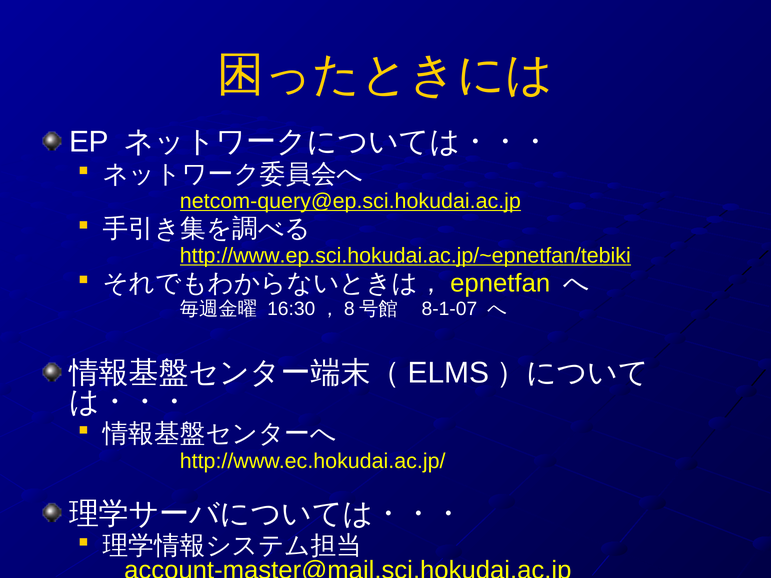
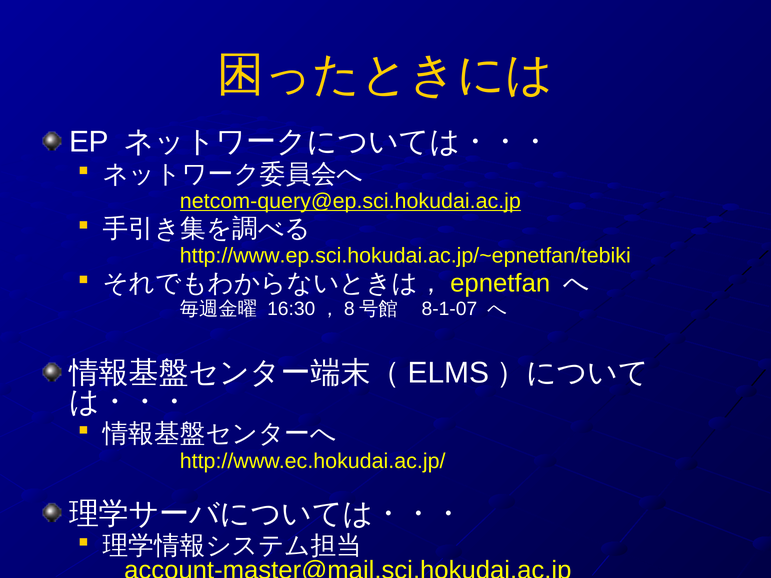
http://www.ep.sci.hokudai.ac.jp/~epnetfan/tebiki underline: present -> none (405, 256)
